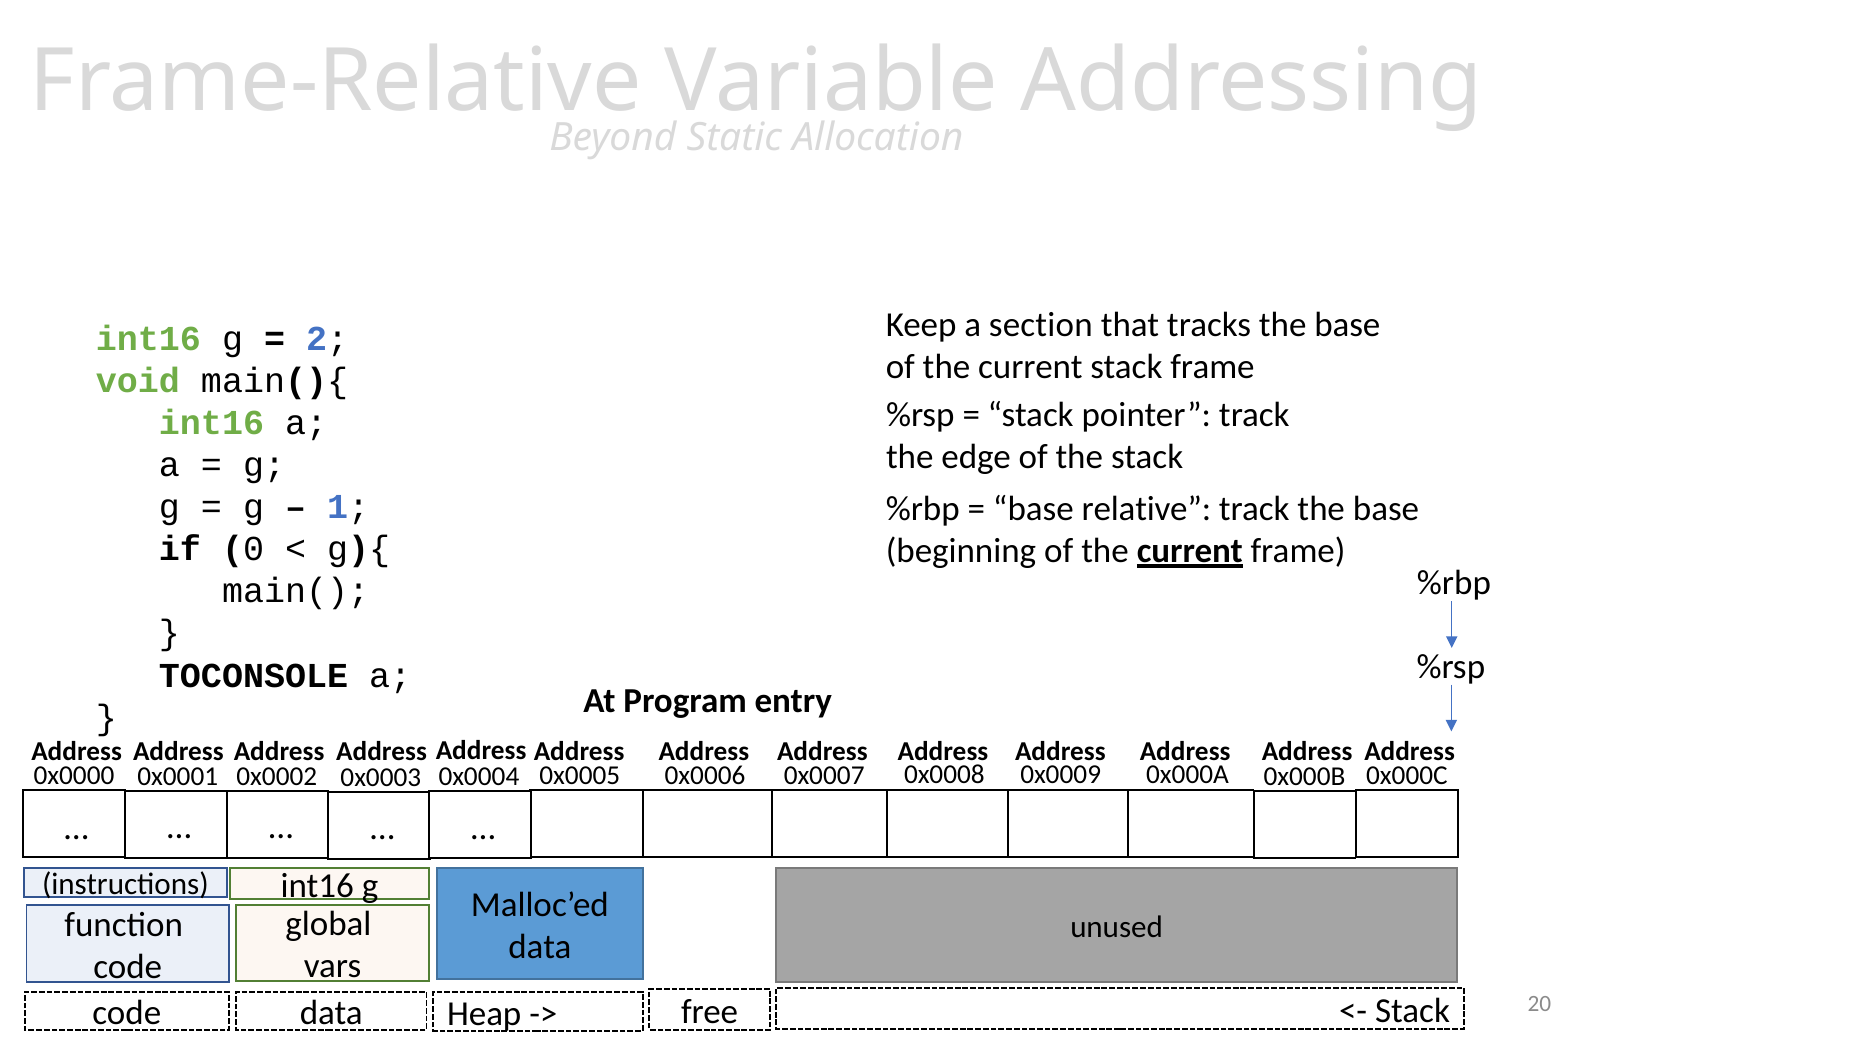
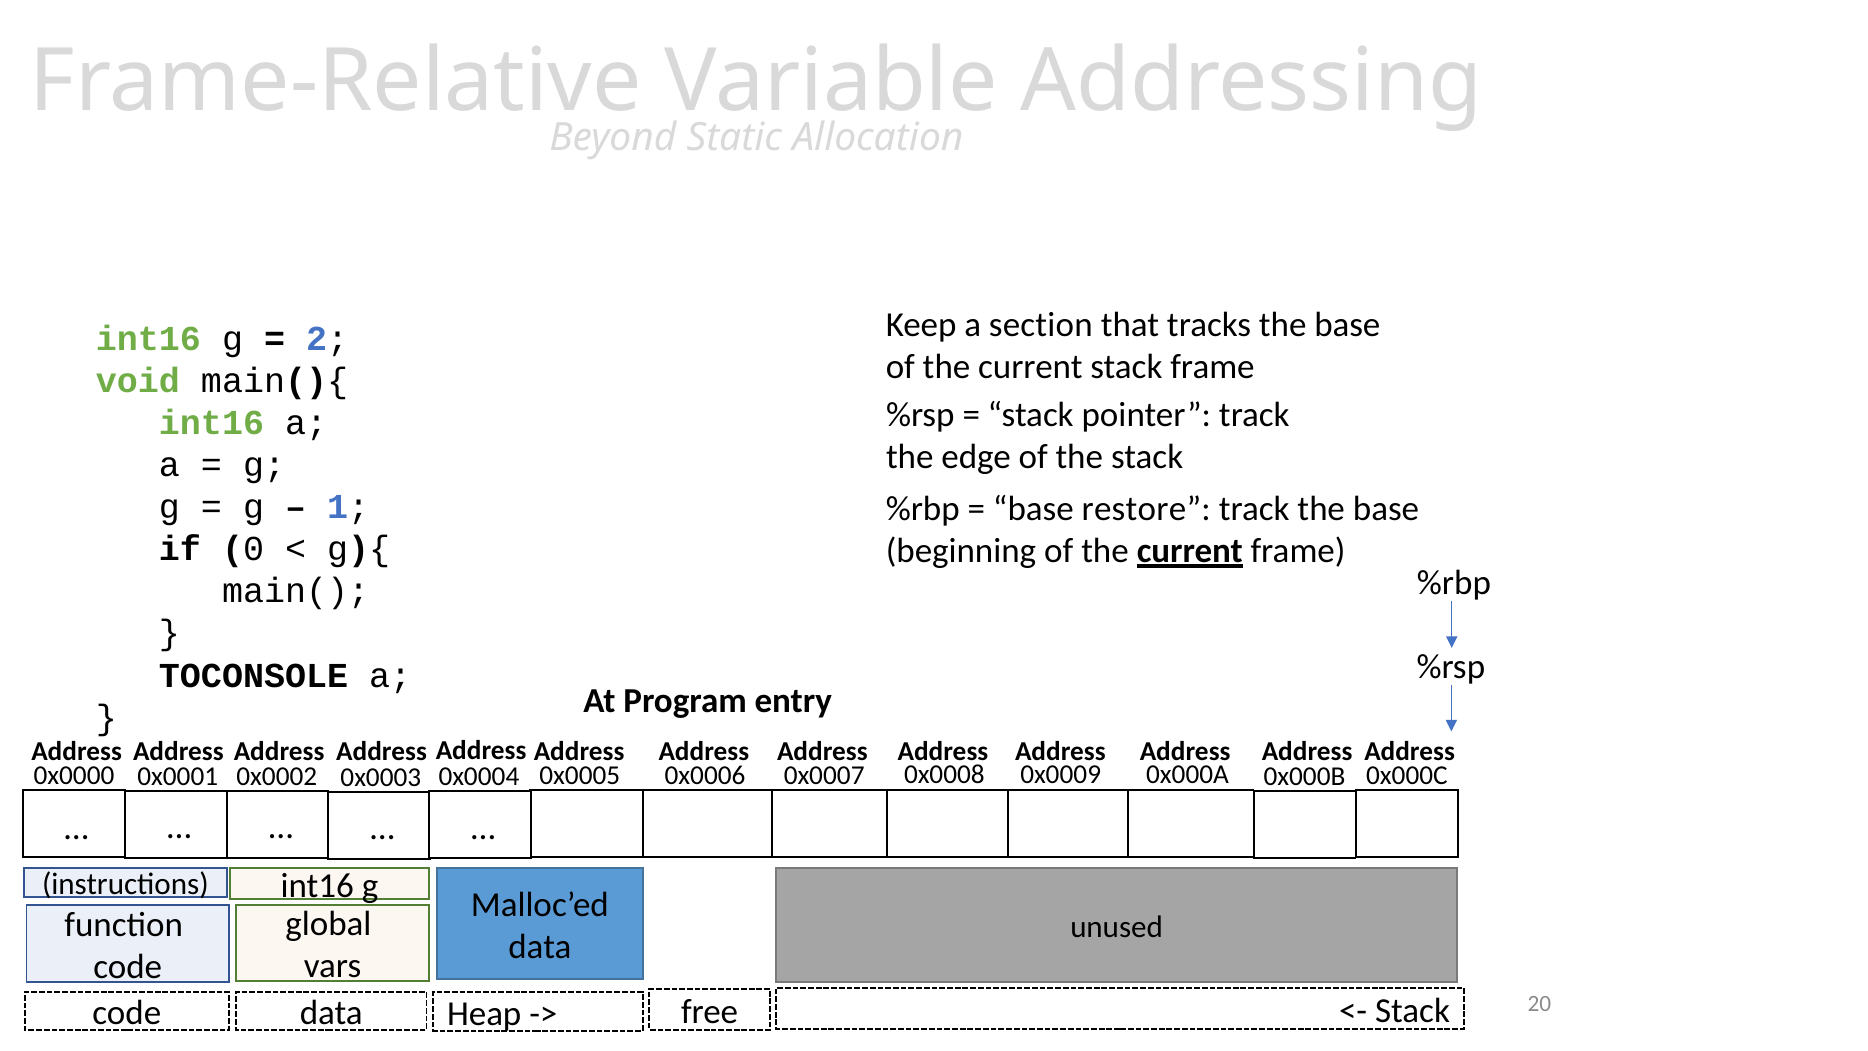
relative: relative -> restore (1146, 509)
